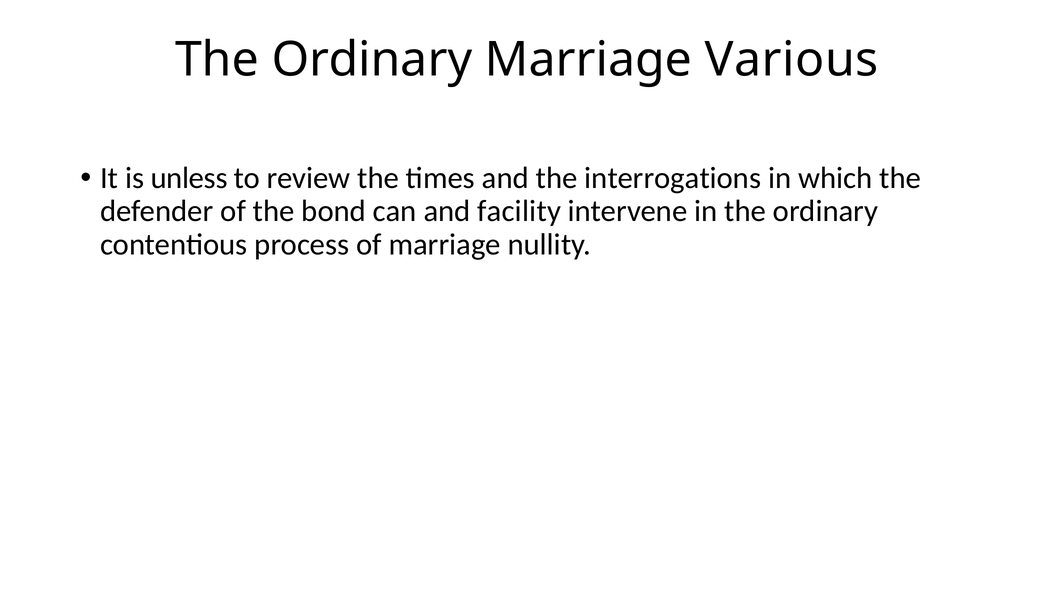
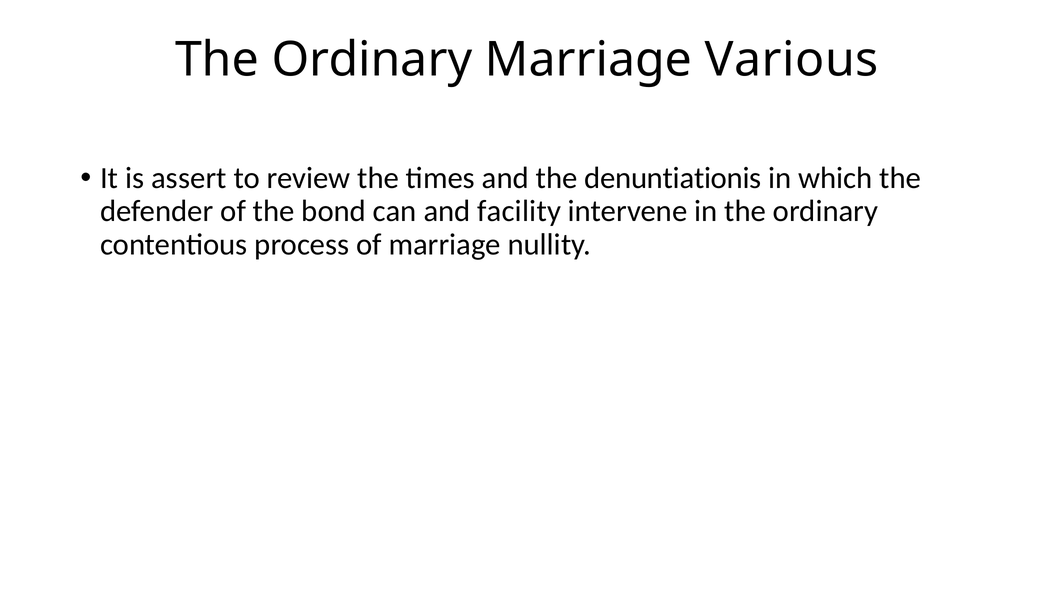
unless: unless -> assert (189, 178)
interrogations: interrogations -> denuntiationis (673, 178)
